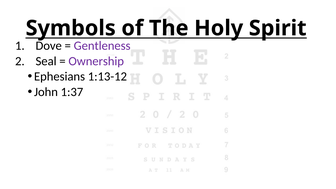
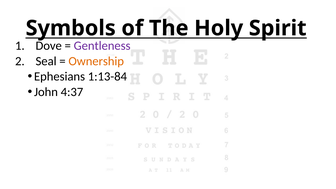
Ownership colour: purple -> orange (96, 61)
1:13-12: 1:13-12 -> 1:13-84 (107, 77)
1:37: 1:37 -> 4:37 (72, 92)
